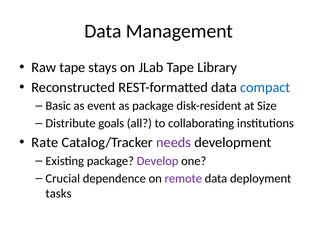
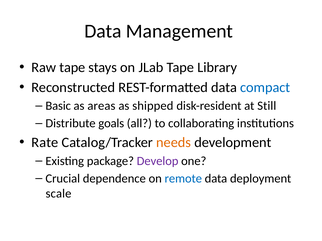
event: event -> areas (101, 106)
as package: package -> shipped (153, 106)
Size: Size -> Still (267, 106)
needs colour: purple -> orange (174, 143)
remote colour: purple -> blue (183, 179)
tasks: tasks -> scale (58, 194)
